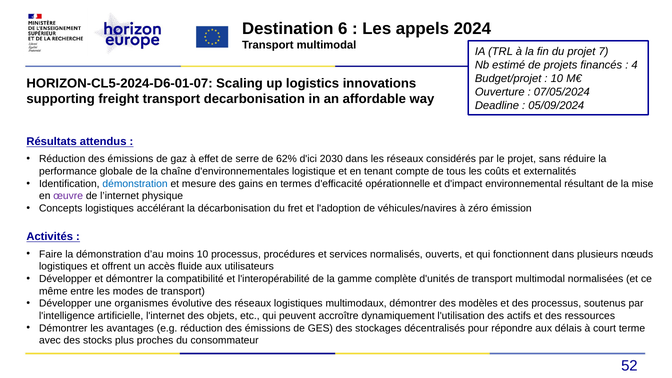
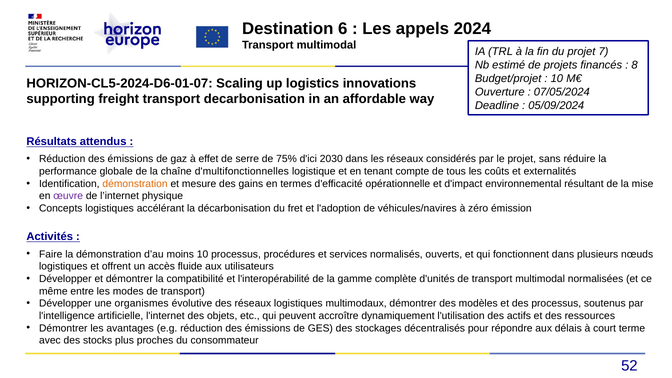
4: 4 -> 8 (635, 65)
62%: 62% -> 75% (286, 159)
d'environnementales: d'environnementales -> d'multifonctionnelles (242, 171)
démonstration colour: blue -> orange (135, 184)
